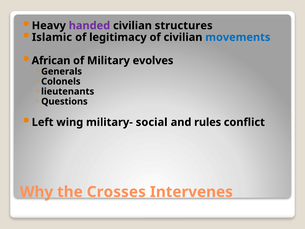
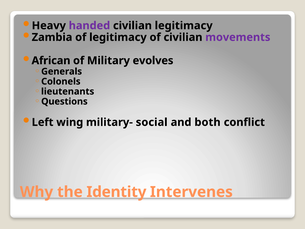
civilian structures: structures -> legitimacy (184, 26)
Islamic: Islamic -> Zambia (52, 37)
movements colour: blue -> purple (238, 37)
rules: rules -> both (208, 122)
Crosses: Crosses -> Identity (116, 192)
